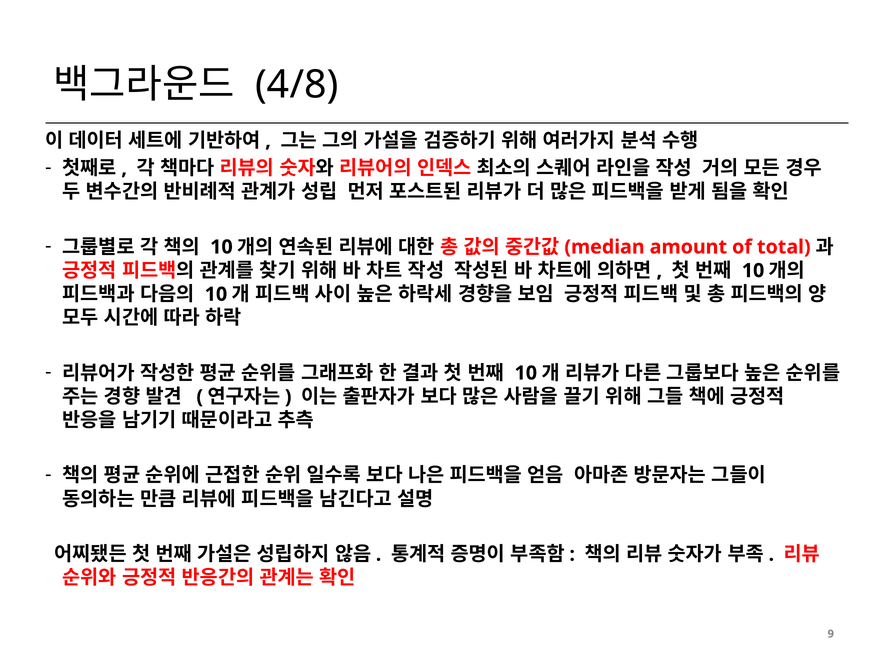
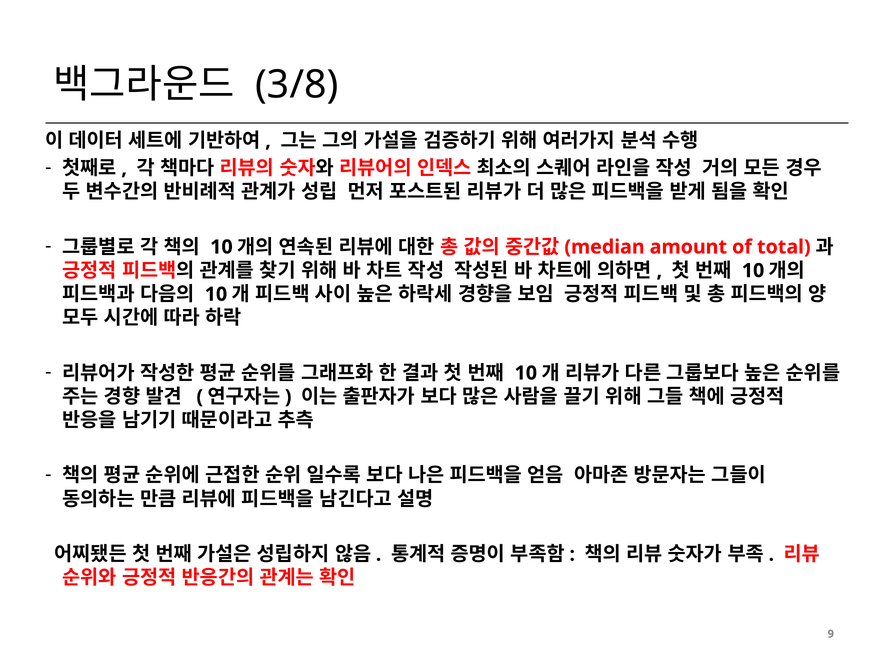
4/8: 4/8 -> 3/8 (297, 85)
